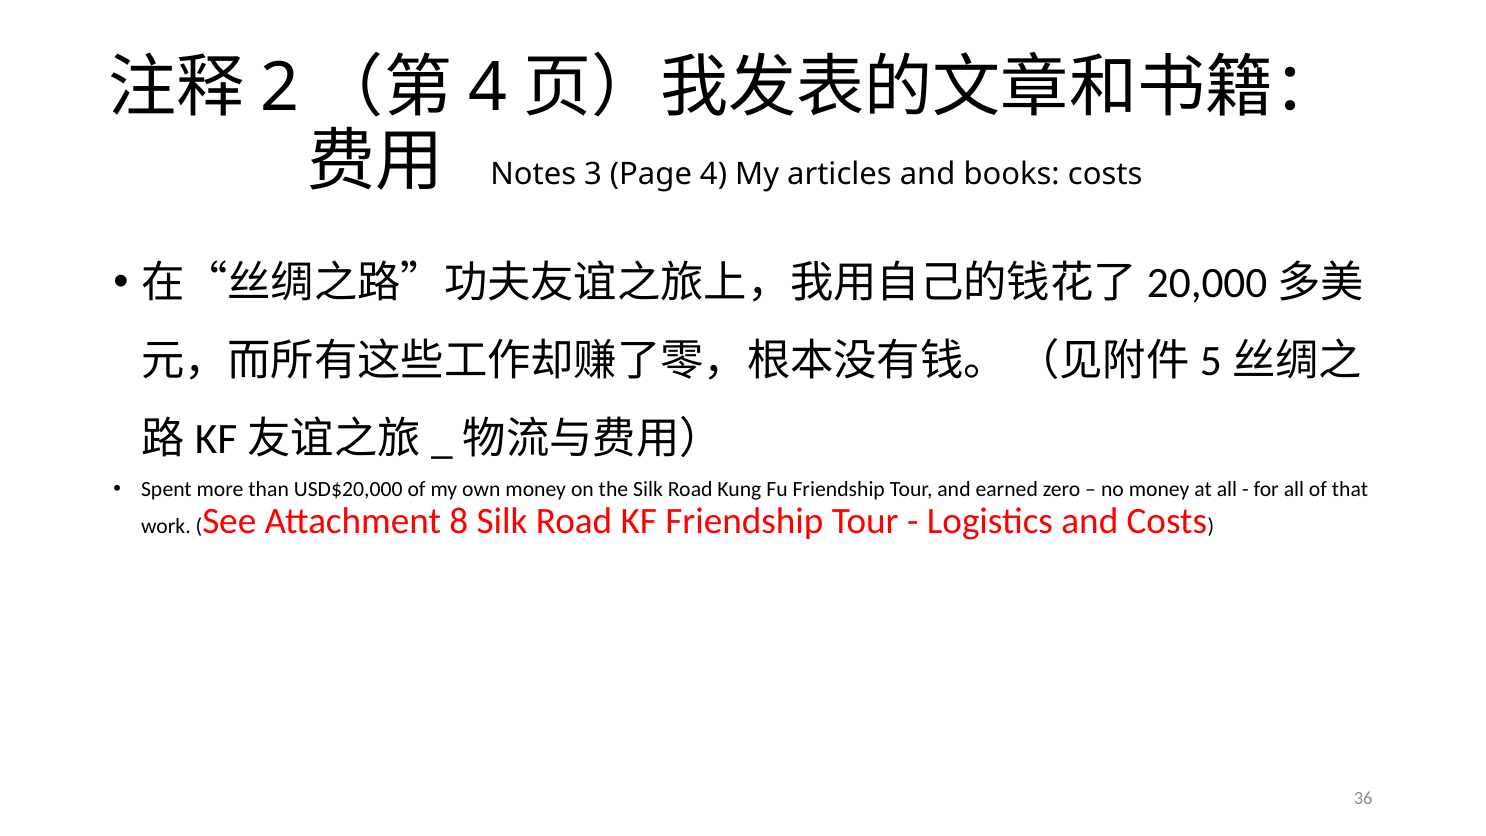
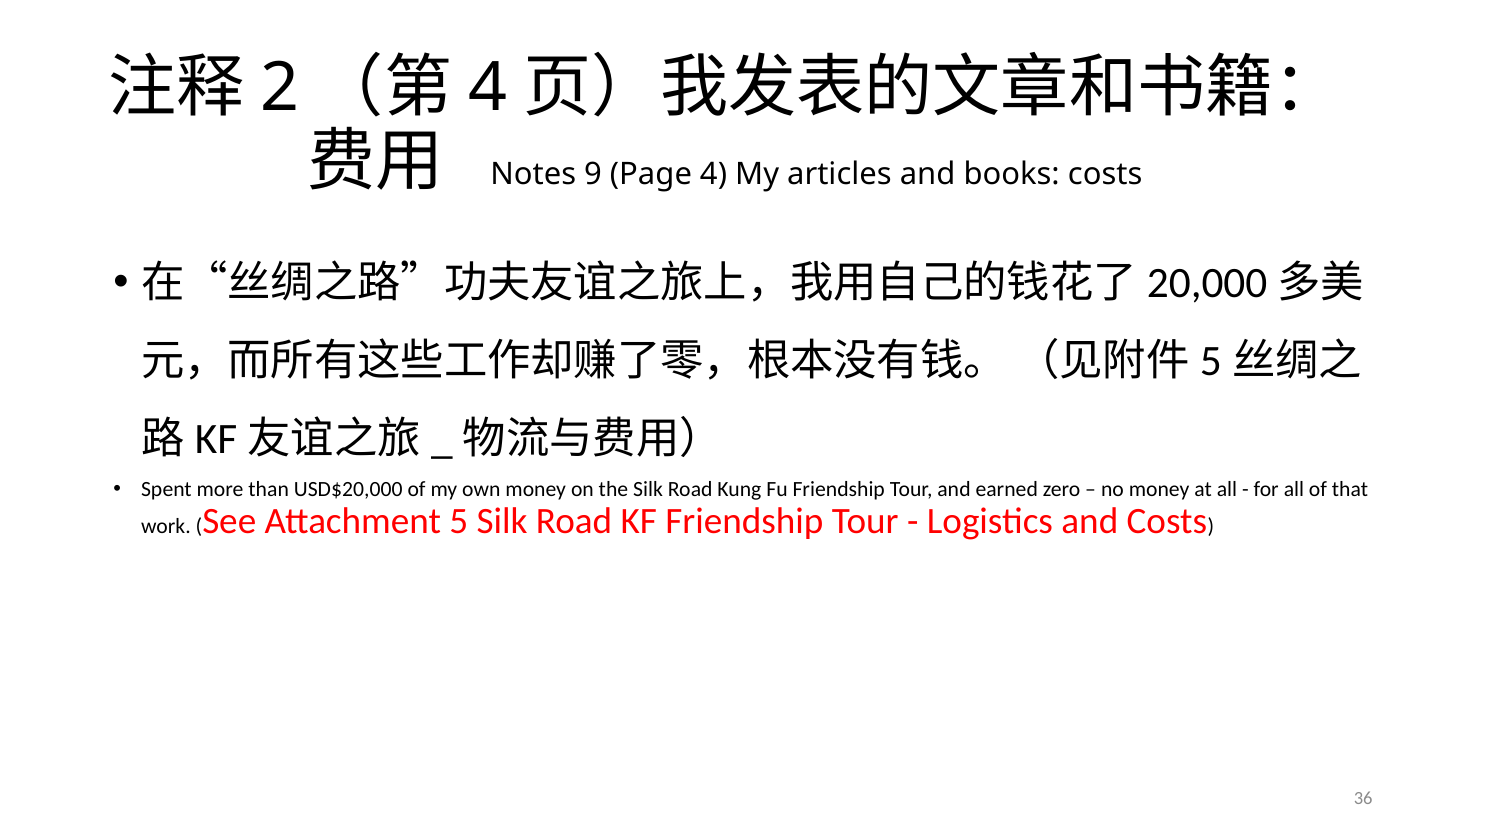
3: 3 -> 9 (593, 174)
8: 8 -> 5 (459, 521)
